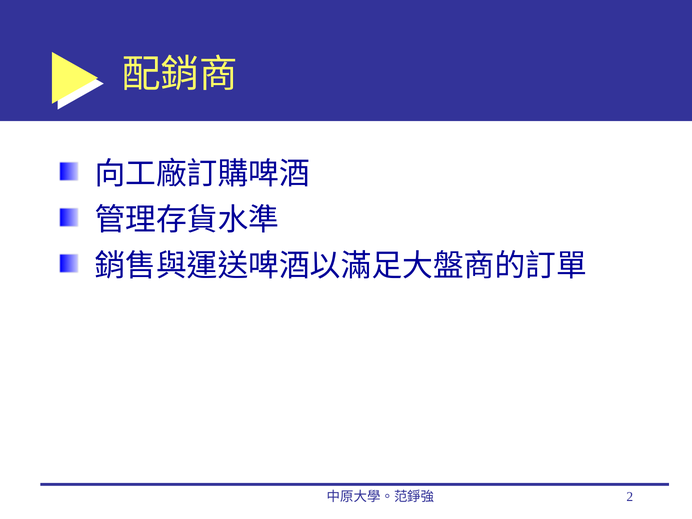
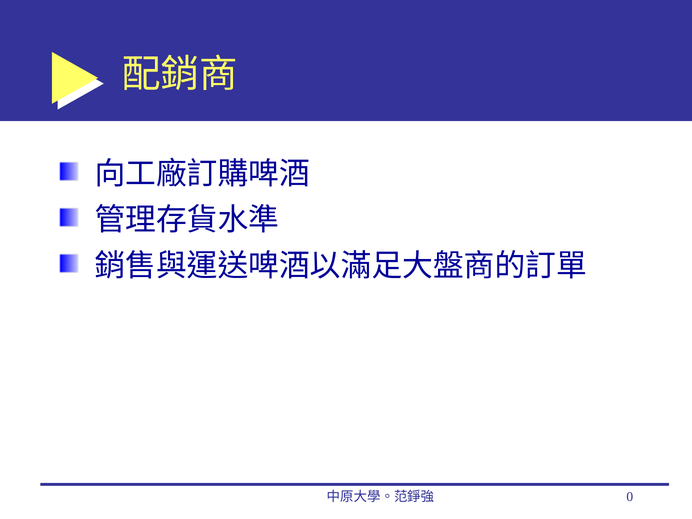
2: 2 -> 0 (630, 497)
